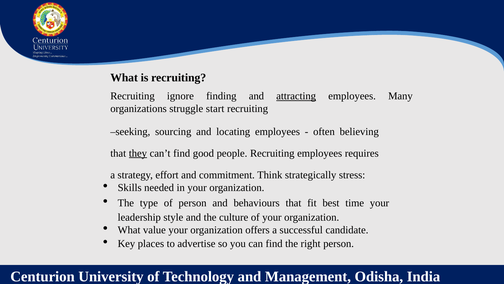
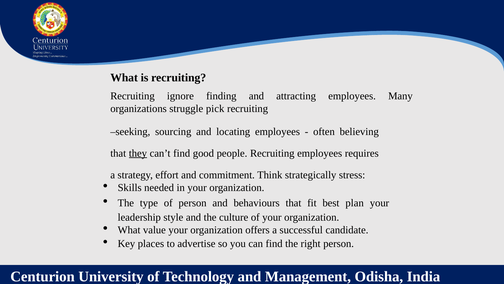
attracting underline: present -> none (296, 96)
start: start -> pick (215, 109)
time: time -> plan (355, 203)
